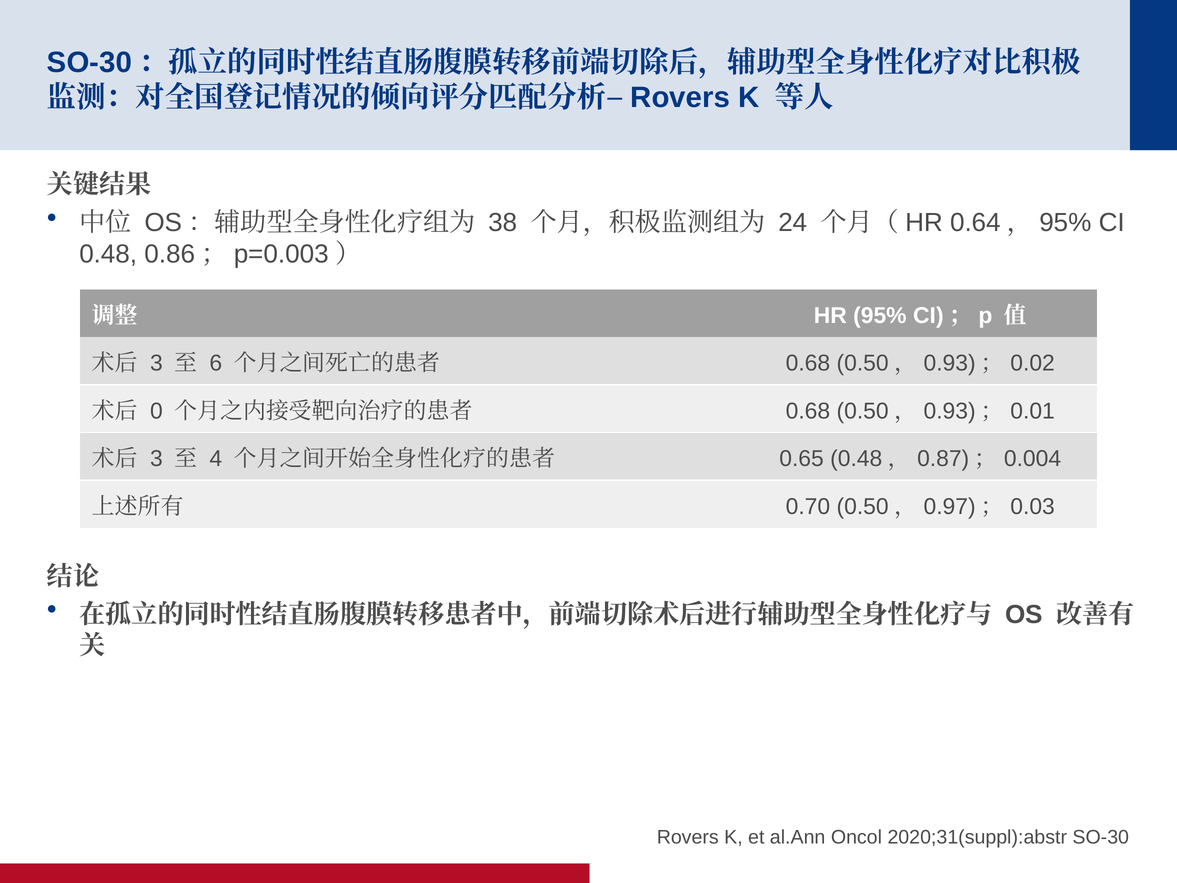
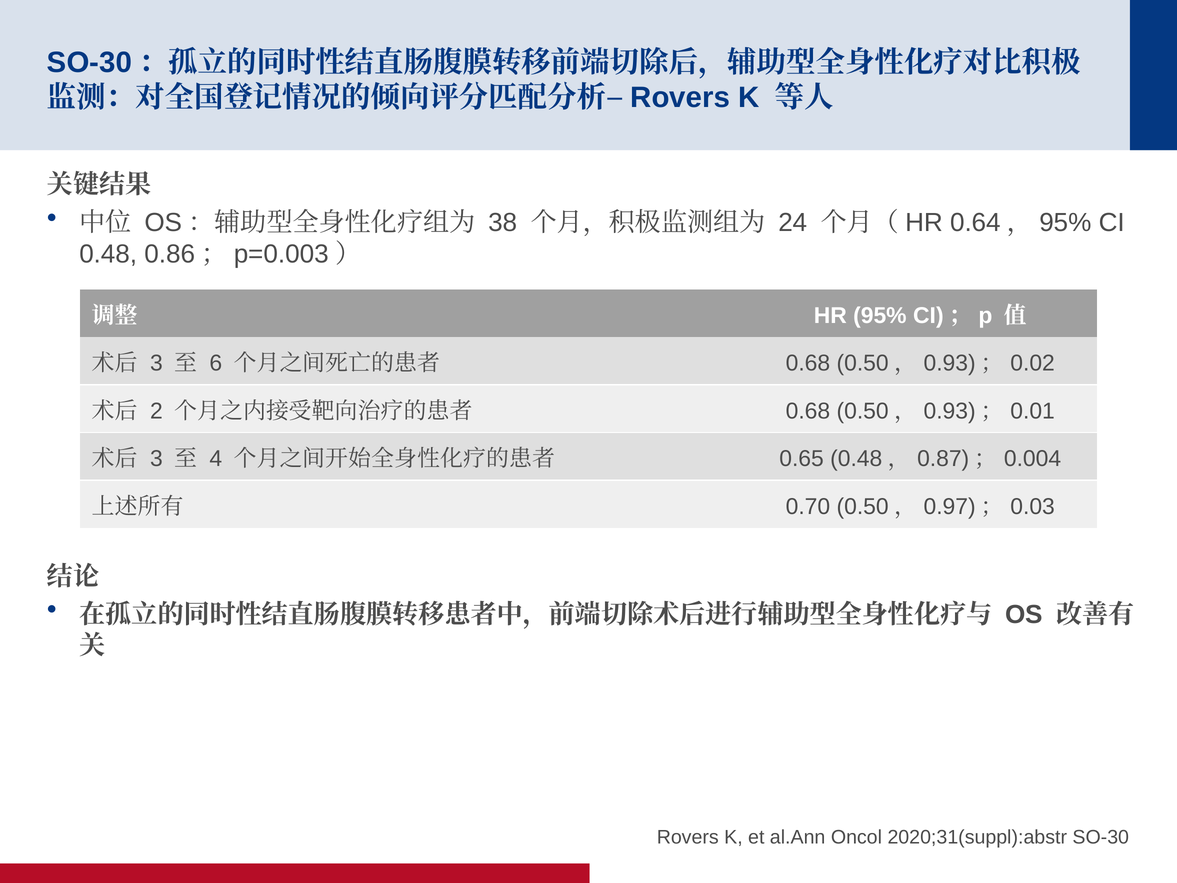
0: 0 -> 2 (156, 411)
